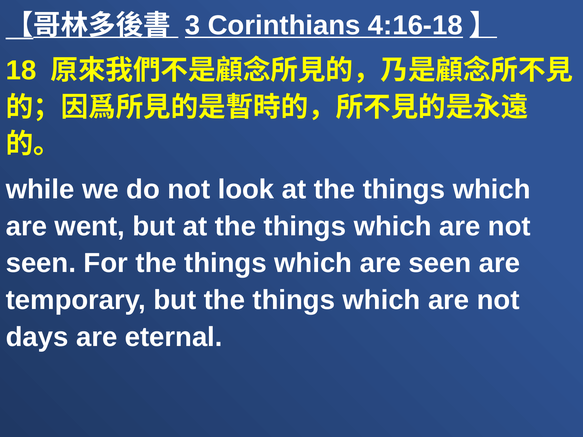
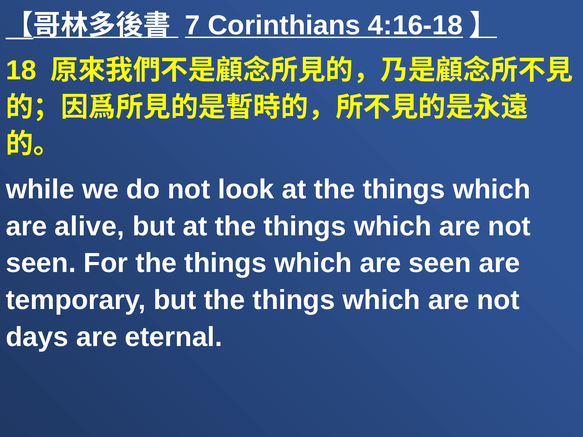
3: 3 -> 7 (193, 25)
went: went -> alive (90, 226)
